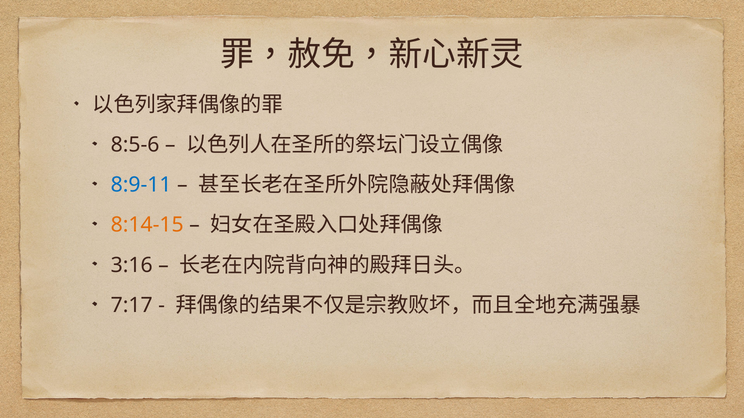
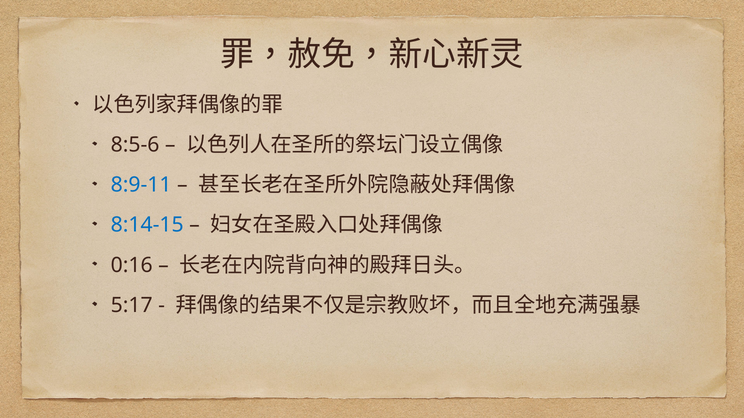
8:14-15 colour: orange -> blue (147, 225)
3:16: 3:16 -> 0:16 (132, 265)
7:17: 7:17 -> 5:17 (132, 306)
